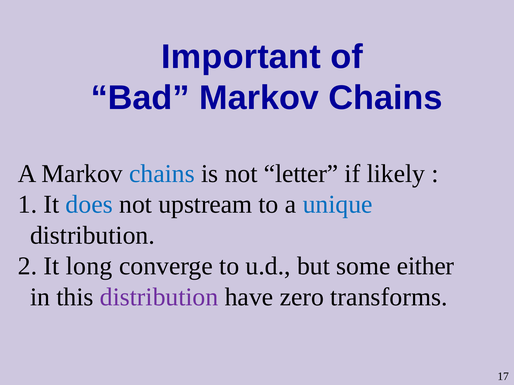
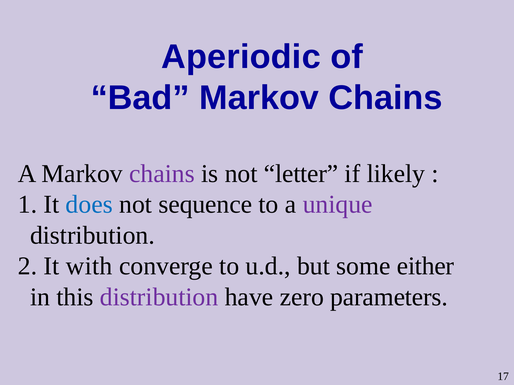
Important: Important -> Aperiodic (241, 57)
chains colour: blue -> purple (162, 174)
upstream: upstream -> sequence (205, 205)
unique colour: blue -> purple (338, 205)
long: long -> with (89, 266)
transforms: transforms -> parameters (389, 297)
